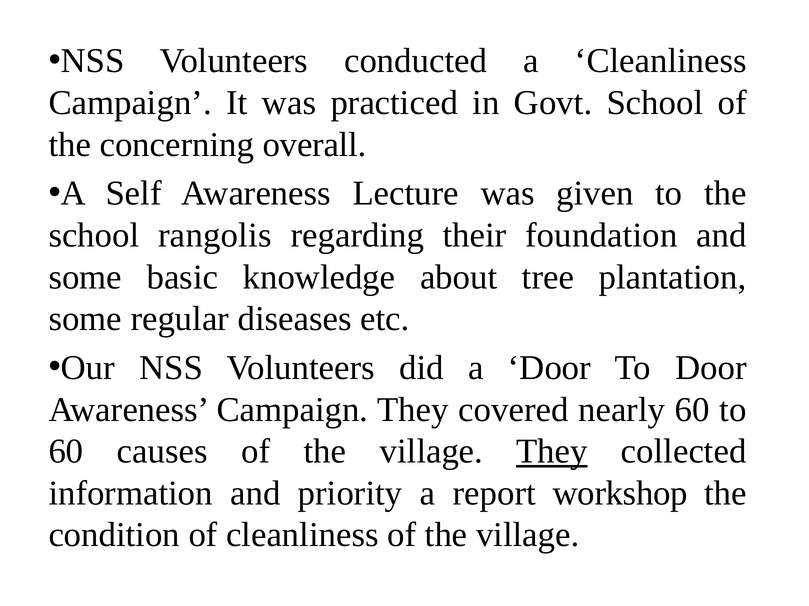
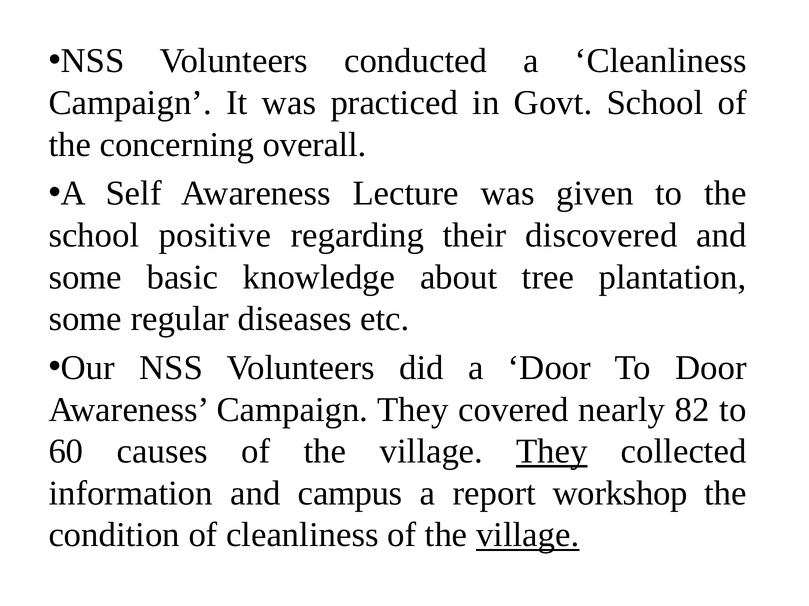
rangolis: rangolis -> positive (215, 236)
foundation: foundation -> discovered (601, 236)
nearly 60: 60 -> 82 (692, 410)
priority: priority -> campus (350, 494)
village underline: none -> present (528, 535)
